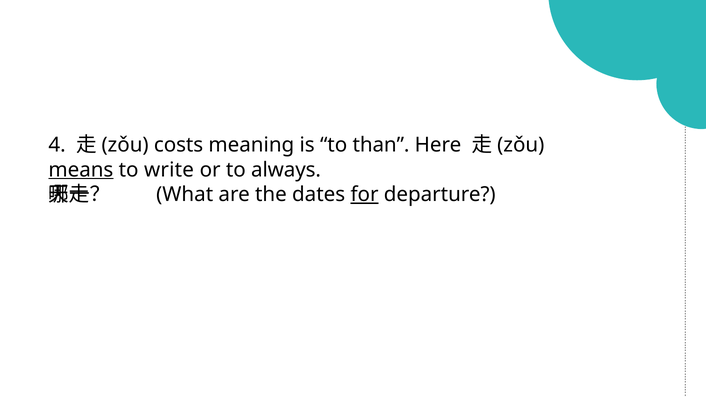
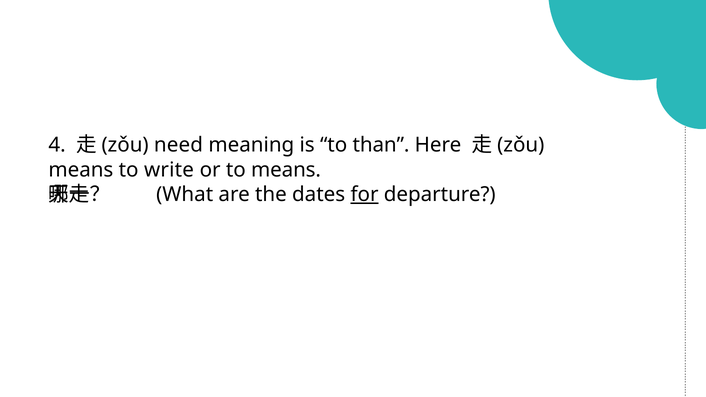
costs: costs -> need (178, 145)
means underline: present -> none (81, 170)
to always: always -> means (286, 170)
